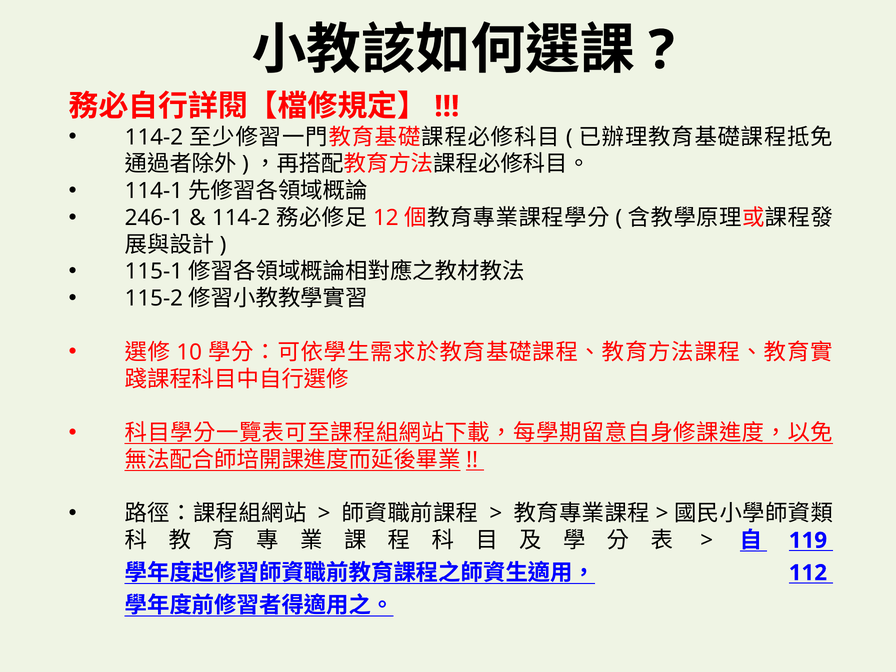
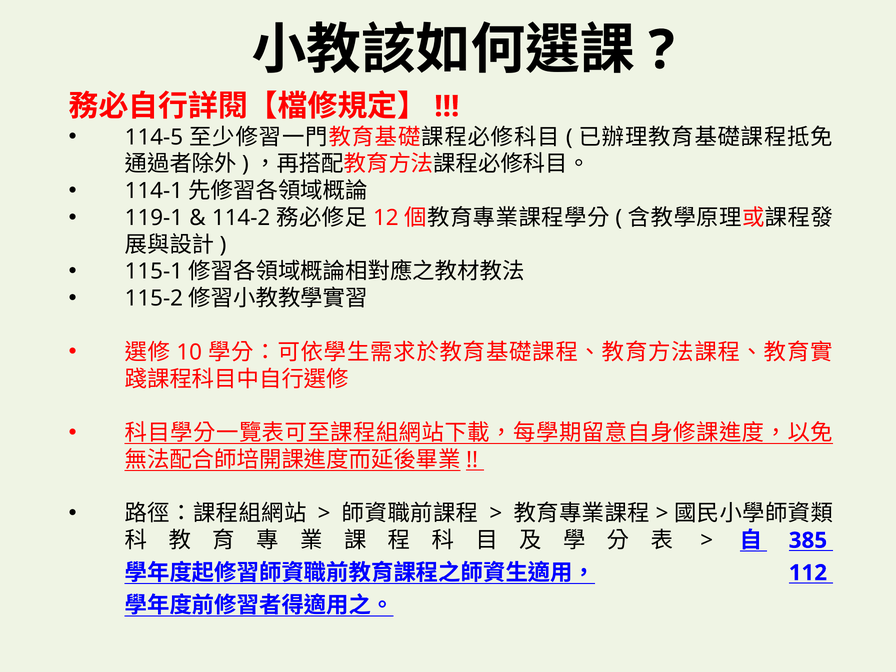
114-2: 114-2 -> 114-5 (154, 137)
246-1: 246-1 -> 119-1 (154, 218)
119: 119 -> 385 (808, 540)
